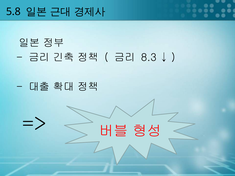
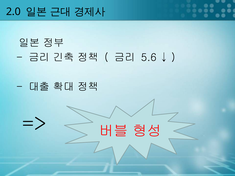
5.8: 5.8 -> 2.0 (13, 12)
8.3: 8.3 -> 5.6 (149, 58)
